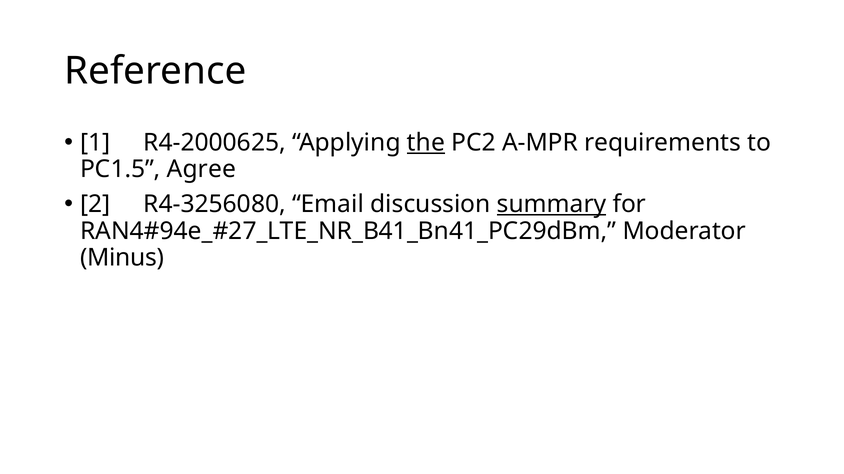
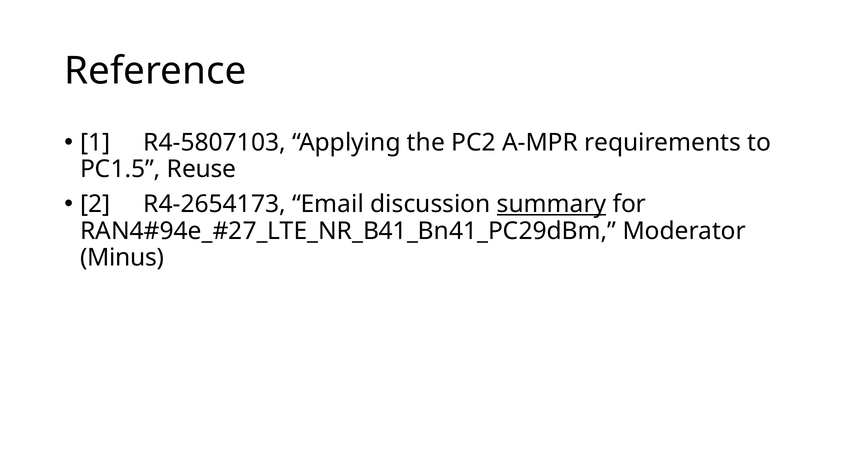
R4-2000625: R4-2000625 -> R4-5807103 (215, 143)
the underline: present -> none (426, 143)
Agree: Agree -> Reuse (202, 169)
R4-3256080: R4-3256080 -> R4-2654173 (215, 205)
